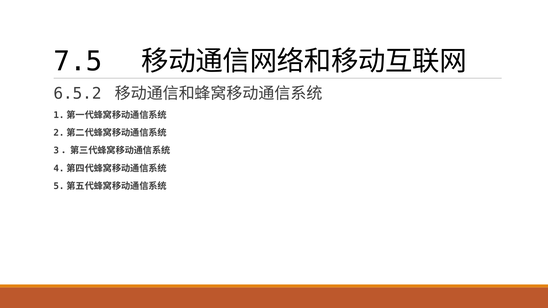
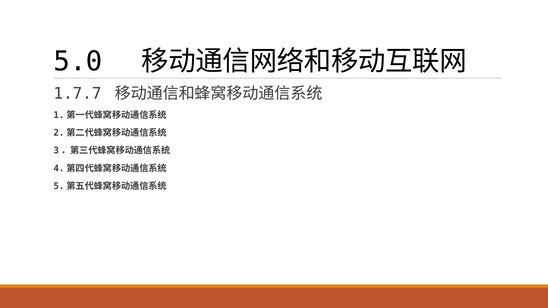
7.5: 7.5 -> 5.0 (78, 61)
6.5.2: 6.5.2 -> 1.7.7 (77, 94)
